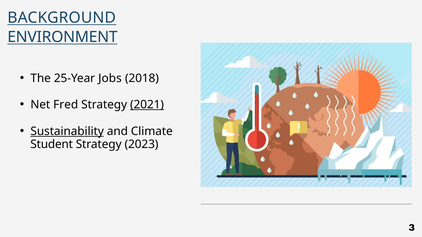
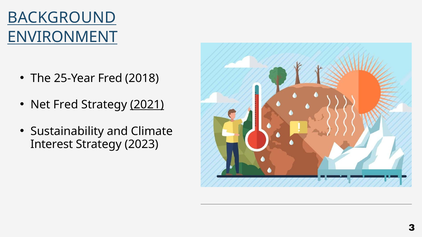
25-Year Jobs: Jobs -> Fred (110, 78)
Sustainability underline: present -> none (67, 131)
Student: Student -> Interest (52, 145)
